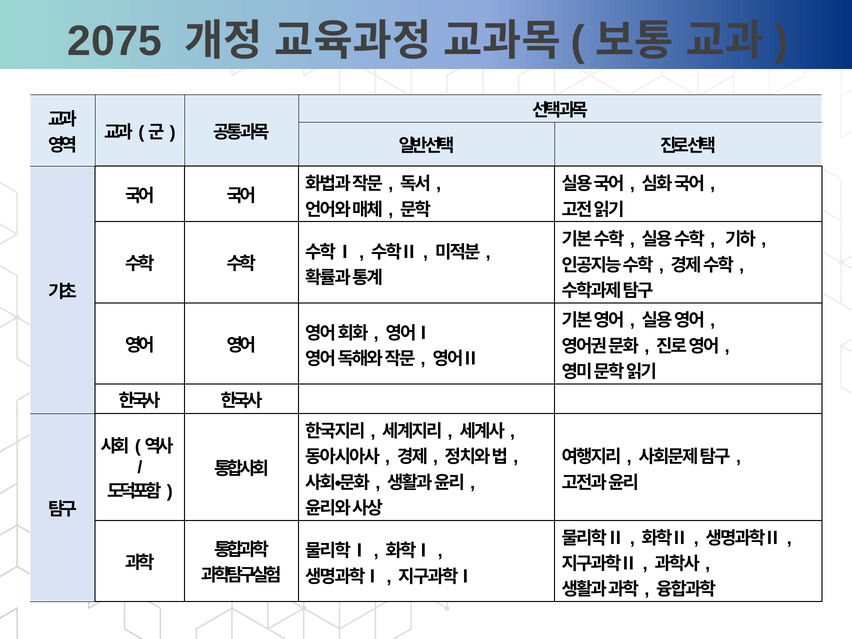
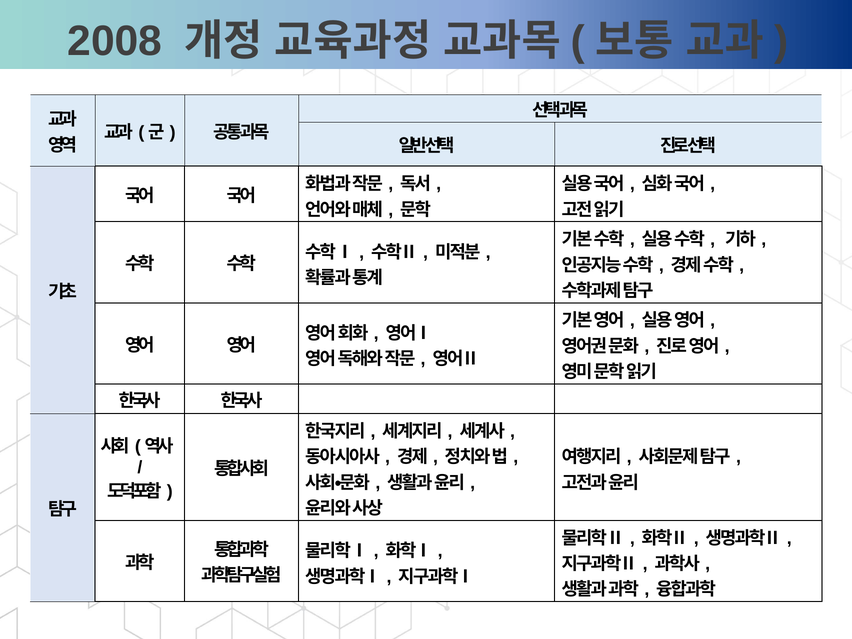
2075: 2075 -> 2008 (115, 41)
